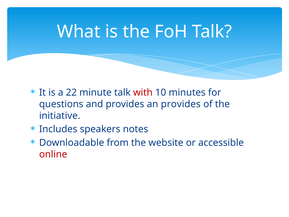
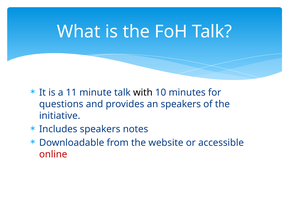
22: 22 -> 11 (71, 92)
with colour: red -> black (143, 92)
an provides: provides -> speakers (181, 104)
